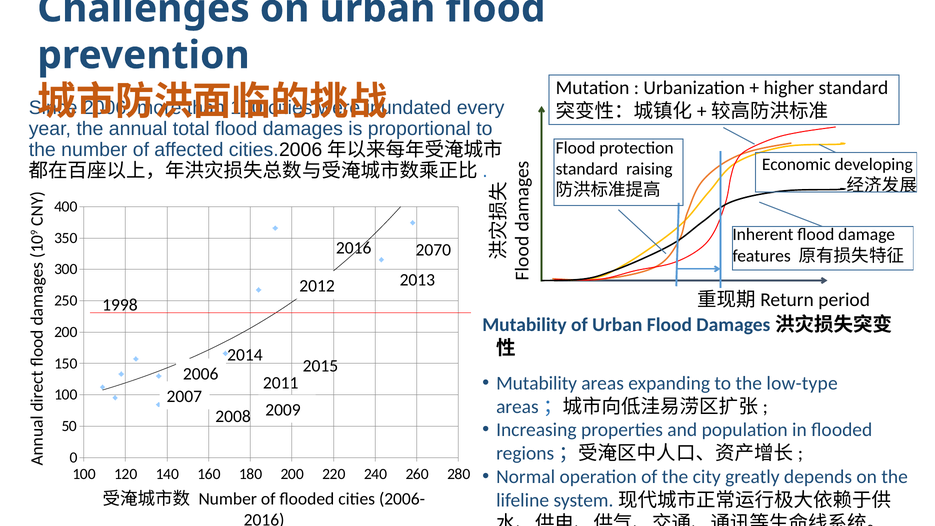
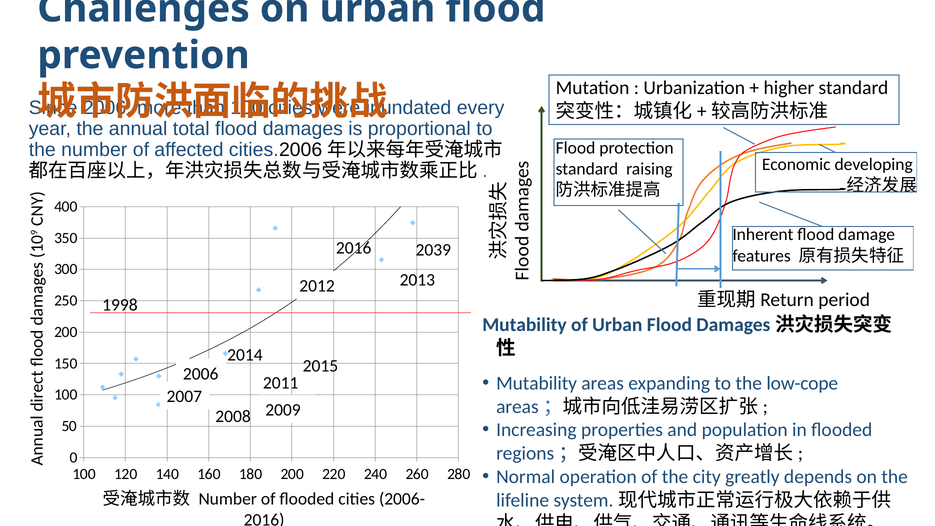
2070: 2070 -> 2039 (433, 250)
low-type: low-type -> low-cope (802, 383)
